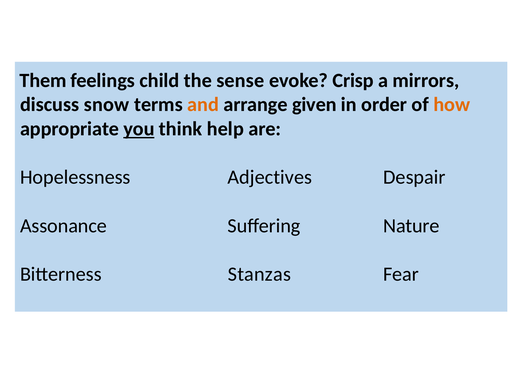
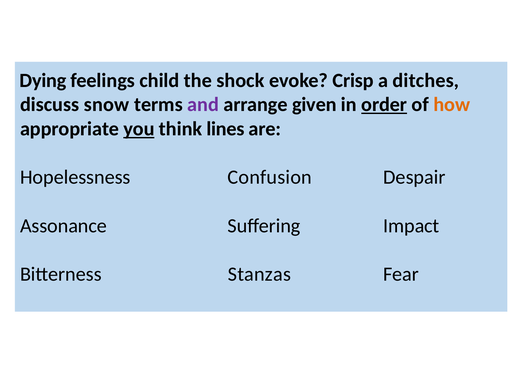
Them: Them -> Dying (43, 81)
sense: sense -> shock (240, 81)
mirrors: mirrors -> ditches (426, 81)
and colour: orange -> purple (203, 105)
order underline: none -> present (384, 105)
help: help -> lines (225, 129)
Adjectives: Adjectives -> Confusion (270, 177)
Nature: Nature -> Impact (411, 226)
